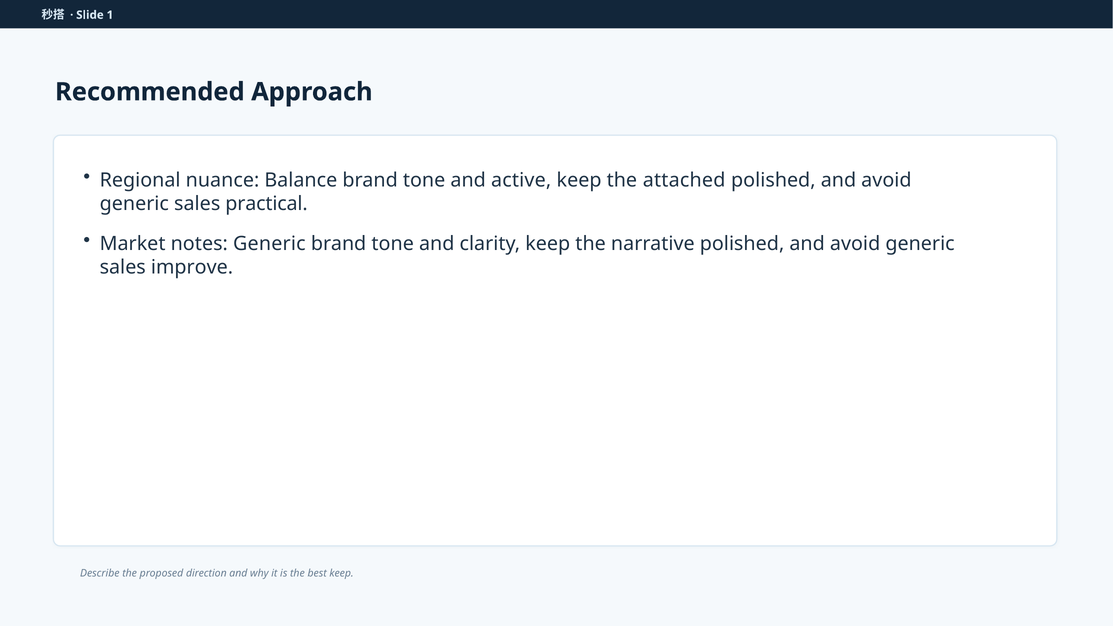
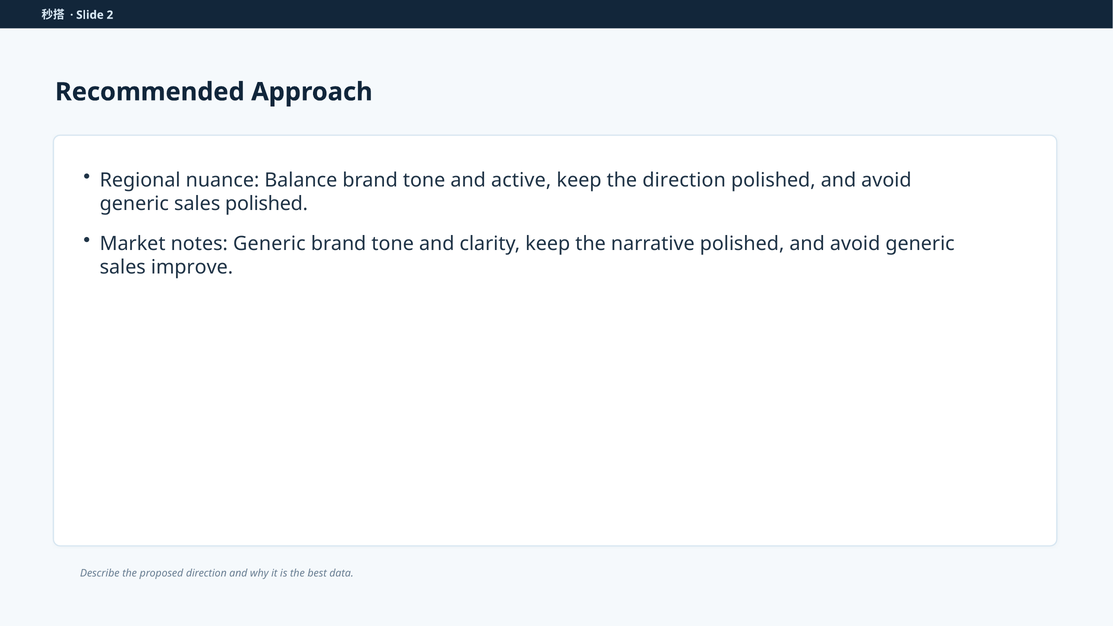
1: 1 -> 2 (110, 15)
the attached: attached -> direction (684, 180)
sales practical: practical -> polished (267, 204)
best keep: keep -> data (341, 573)
